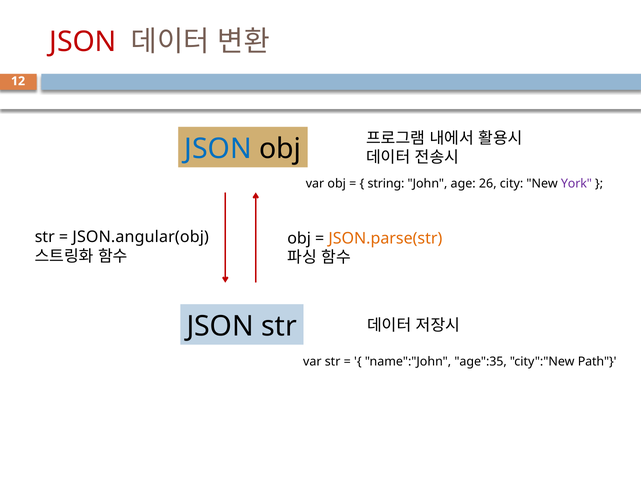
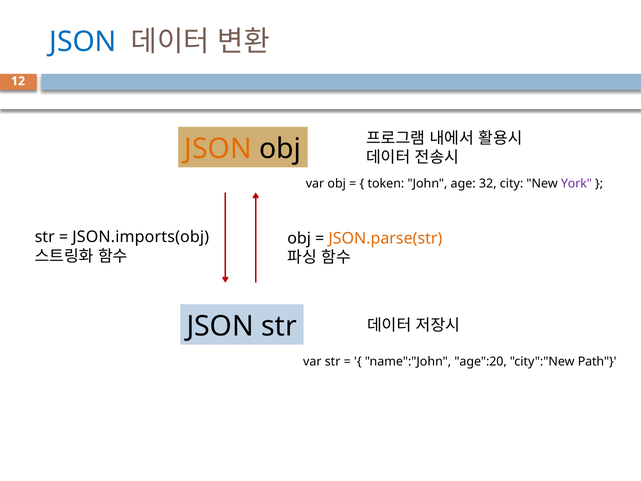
JSON colour: red -> blue (83, 42)
JSON colour: blue -> orange (218, 149)
string: string -> token (386, 183)
26: 26 -> 32 (488, 183)
JSON.angular(obj: JSON.angular(obj -> JSON.imports(obj (141, 237)
age":35: age":35 -> age":20 (481, 362)
